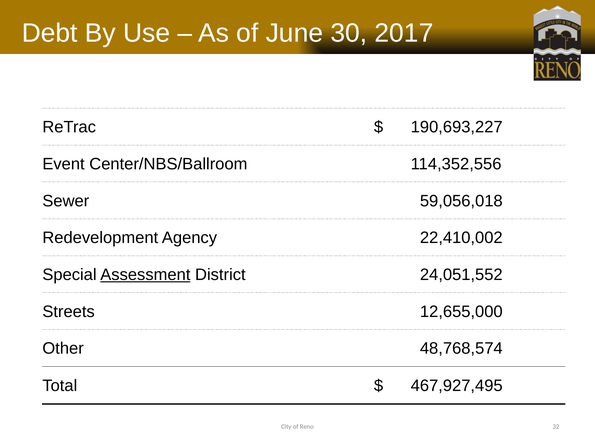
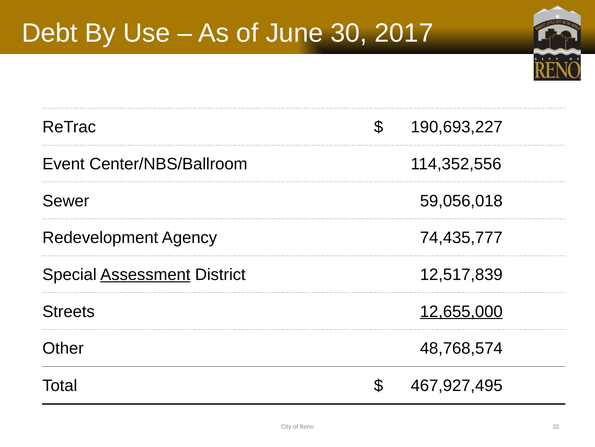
22,410,002: 22,410,002 -> 74,435,777 (461, 237)
24,051,552: 24,051,552 -> 12,517,839 (461, 274)
12,655,000 underline: none -> present (461, 311)
